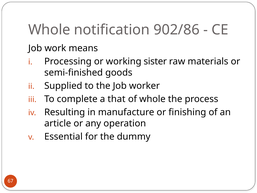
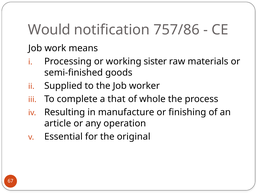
Whole: Whole -> Would (49, 30)
902/86: 902/86 -> 757/86 (177, 30)
dummy: dummy -> original (134, 136)
